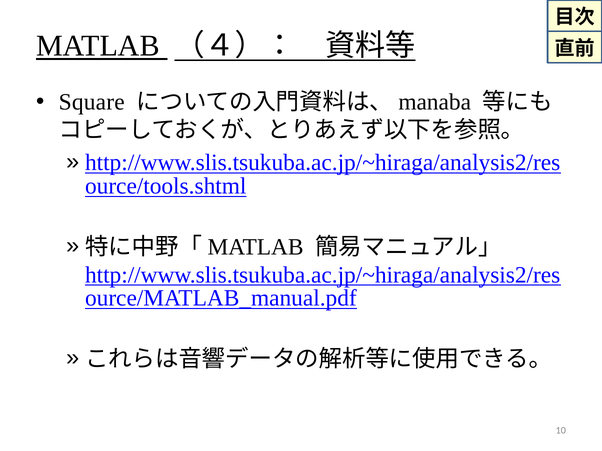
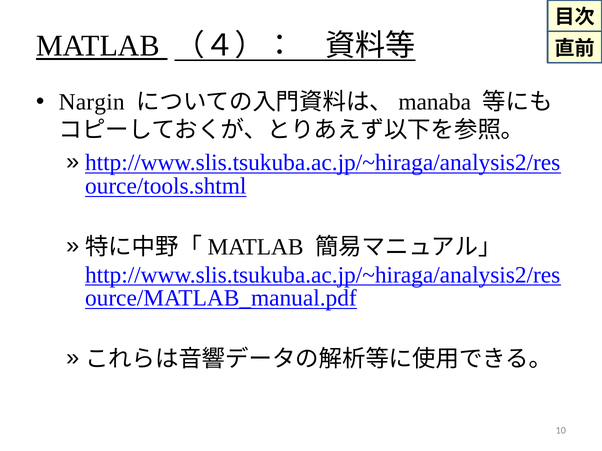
Square: Square -> Nargin (92, 102)
